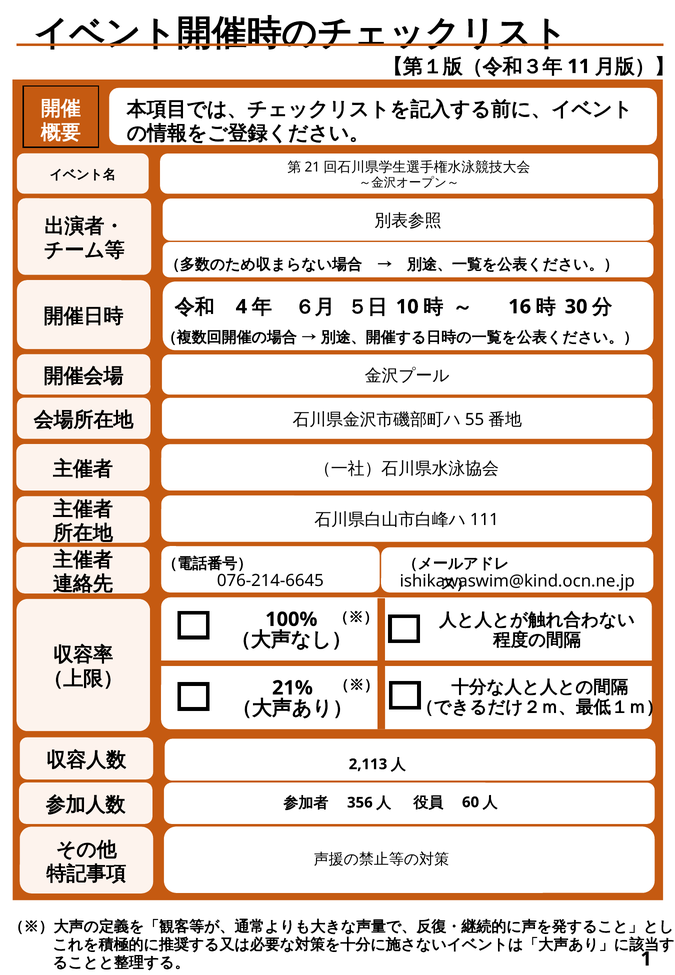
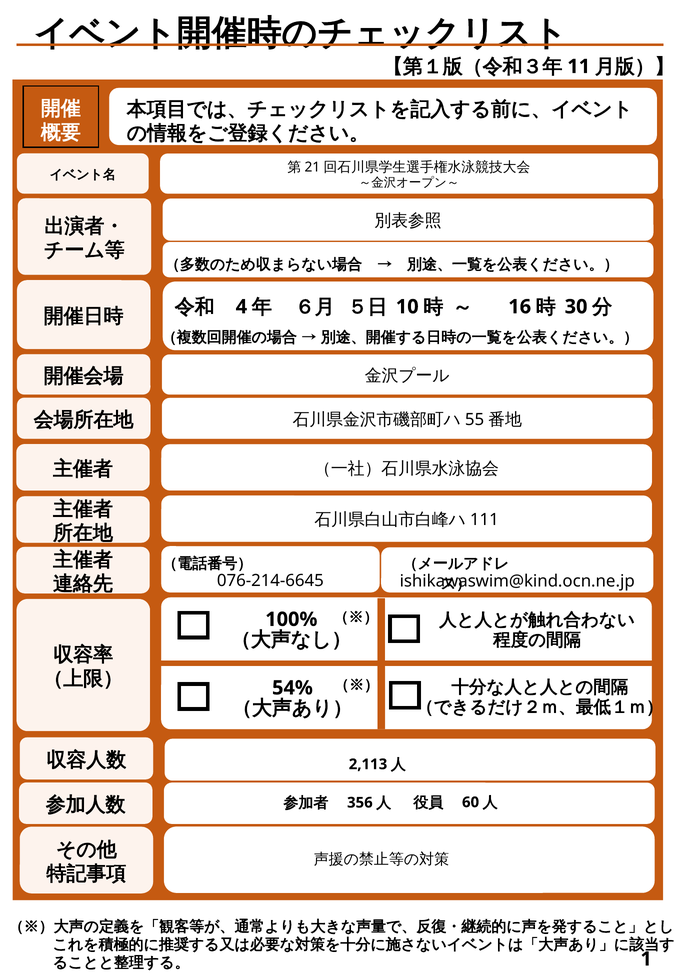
21%: 21% -> 54% (292, 688)
